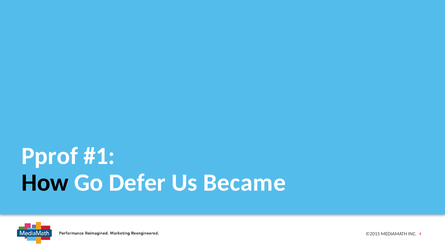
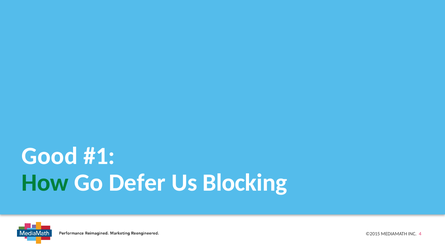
Pprof: Pprof -> Good (50, 156)
How colour: black -> green (45, 183)
Became: Became -> Blocking (245, 183)
